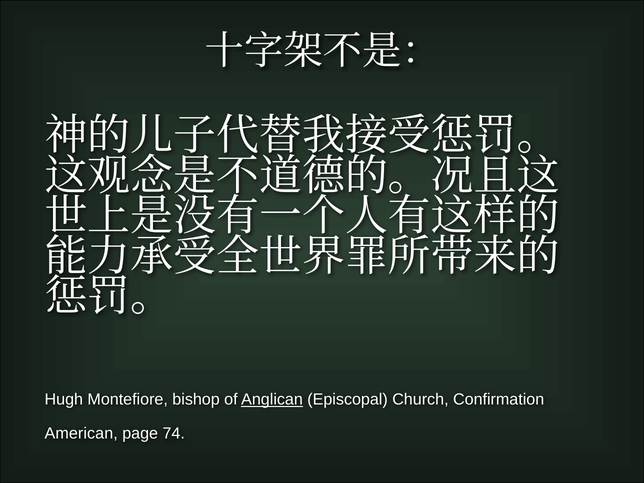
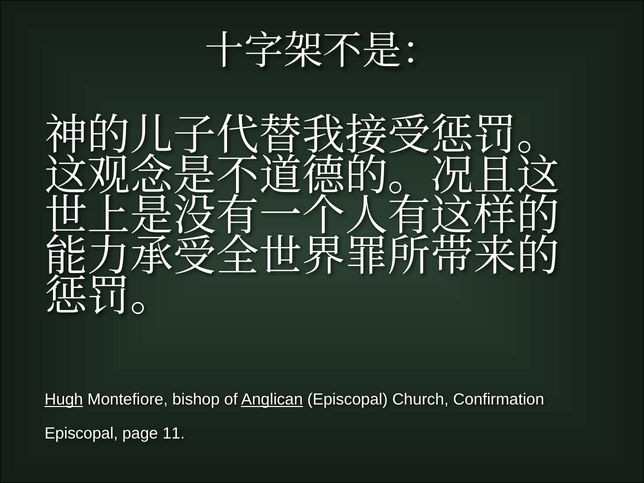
Hugh underline: none -> present (64, 399)
American: American -> Episcopal (81, 433)
74: 74 -> 11 (174, 433)
